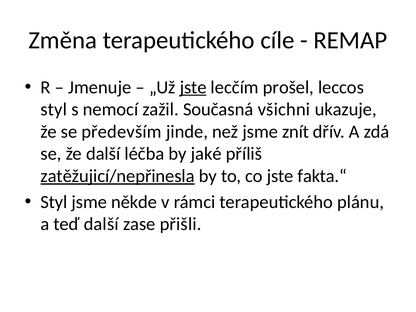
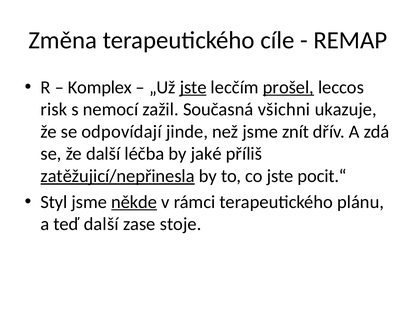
Jmenuje: Jmenuje -> Komplex (100, 87)
prošel underline: none -> present (288, 87)
styl: styl -> risk (54, 109)
především: především -> odpovídají (122, 132)
fakta.“: fakta.“ -> pocit.“ (322, 176)
někde underline: none -> present (134, 202)
přišli: přišli -> stoje (181, 224)
